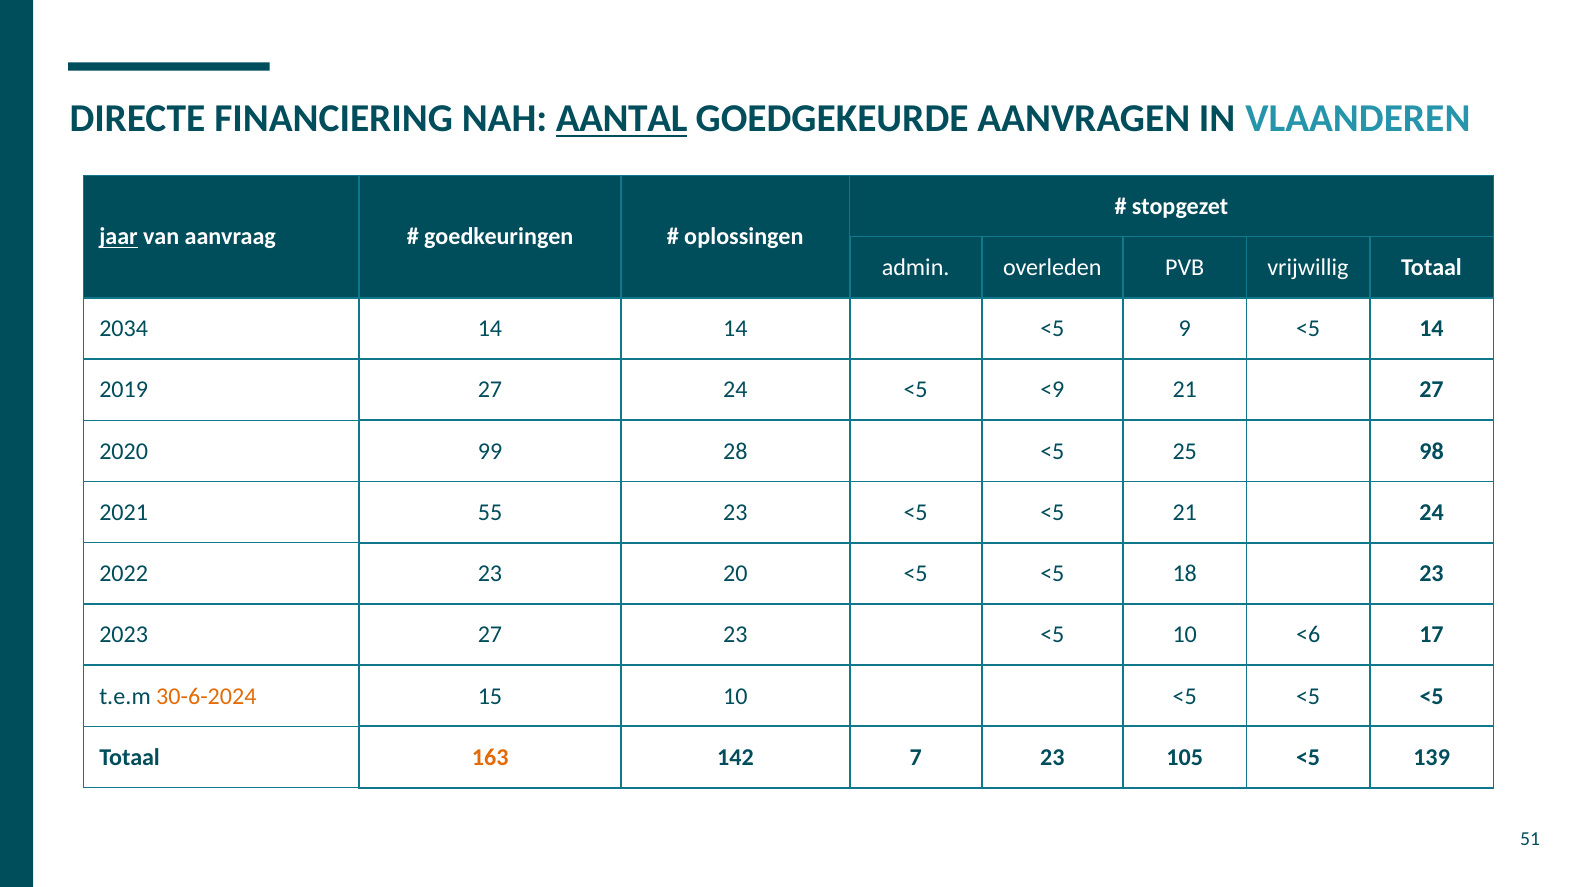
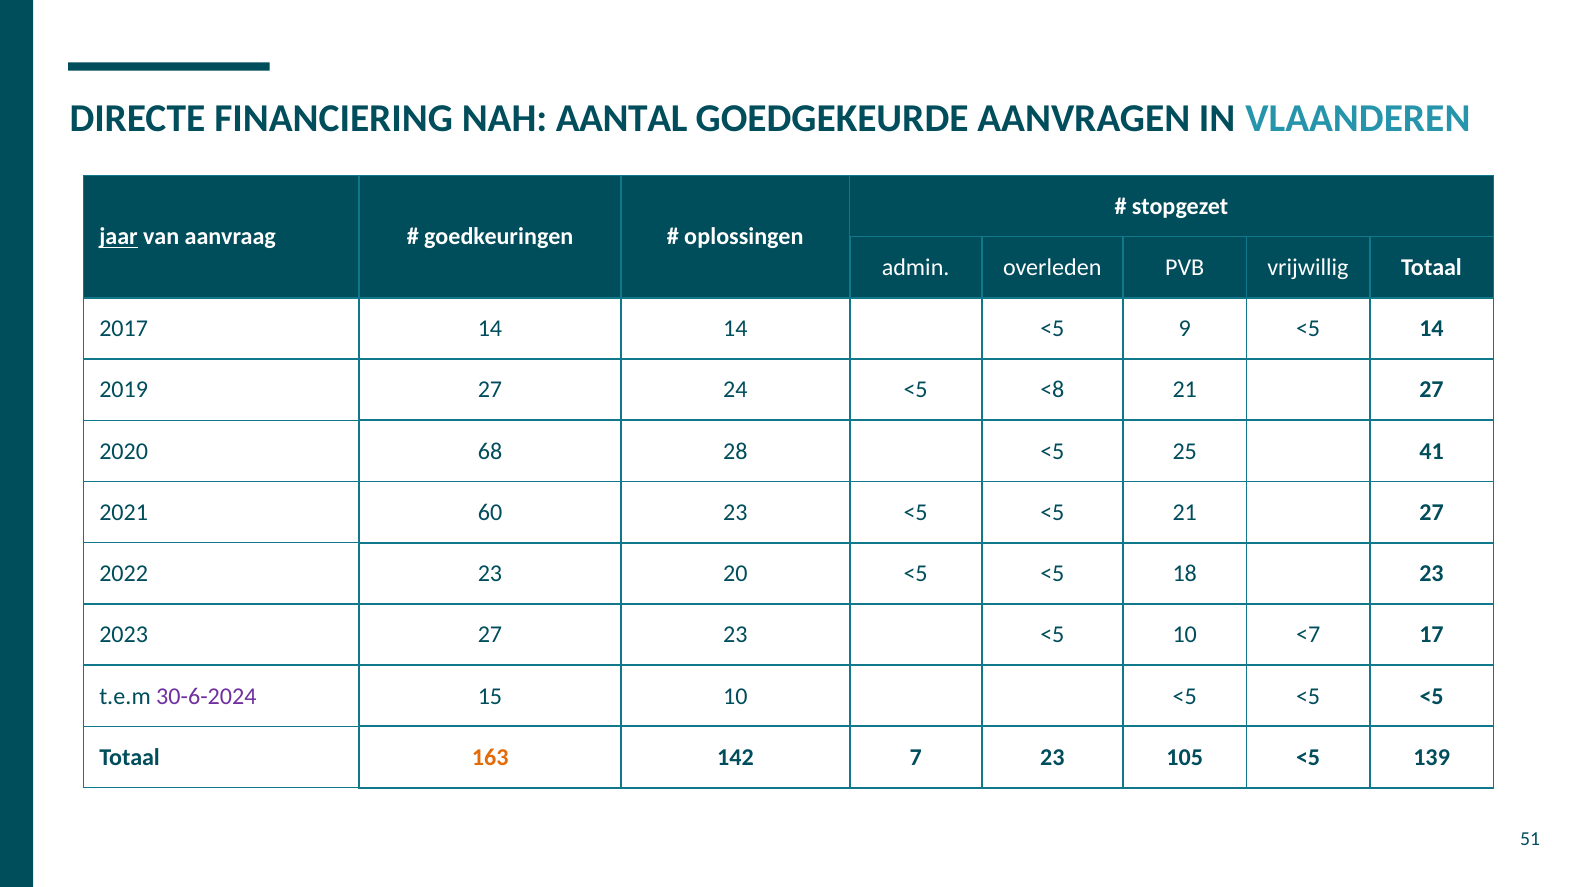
AANTAL underline: present -> none (622, 119)
2034: 2034 -> 2017 (124, 329)
<9: <9 -> <8 (1052, 390)
99: 99 -> 68 (490, 451)
98: 98 -> 41 (1432, 451)
55: 55 -> 60 (490, 513)
<5 21 24: 24 -> 27 (1432, 513)
<6: <6 -> <7 (1308, 635)
30-6-2024 colour: orange -> purple (206, 696)
